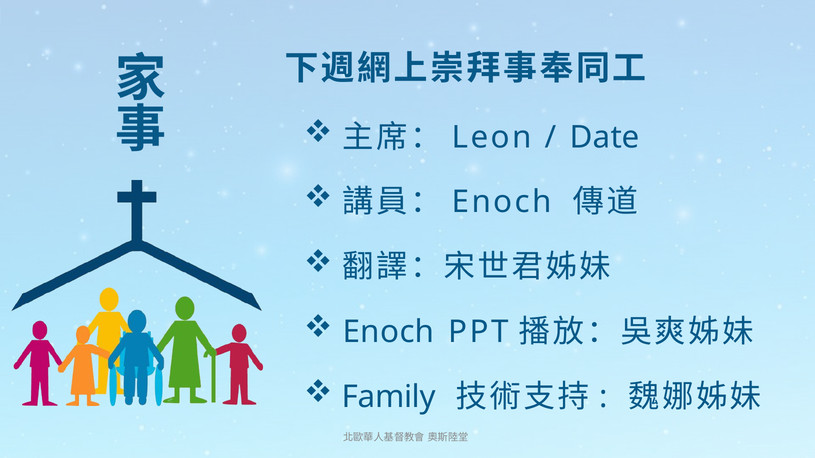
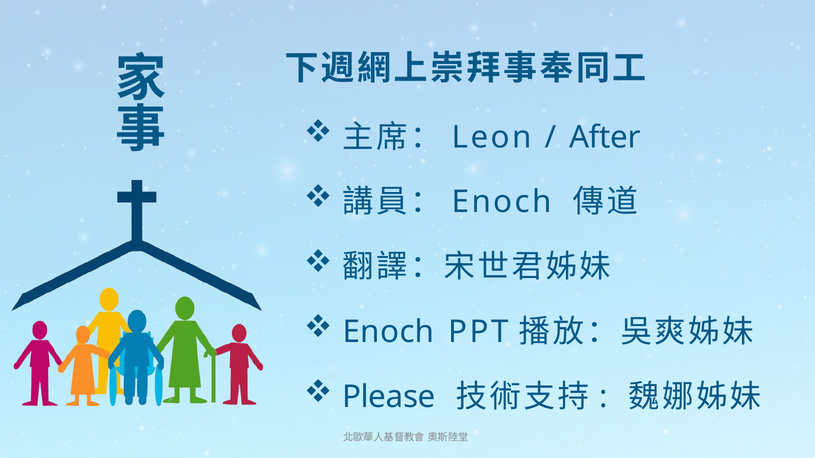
Date: Date -> After (605, 137)
Family: Family -> Please (389, 397)
